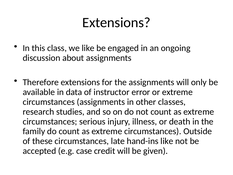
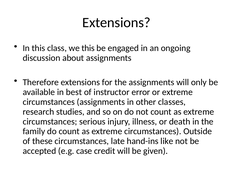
we like: like -> this (88, 48)
data: data -> best (74, 92)
